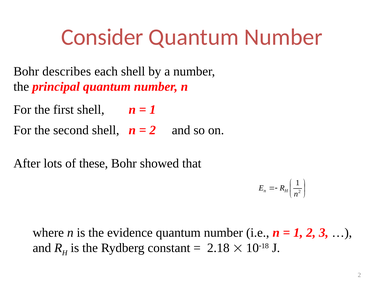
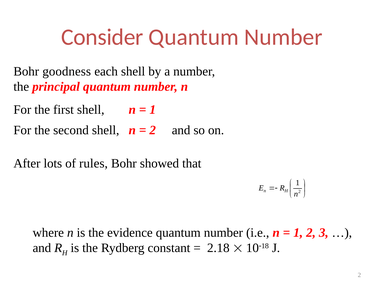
describes: describes -> goodness (67, 71)
these: these -> rules (93, 163)
